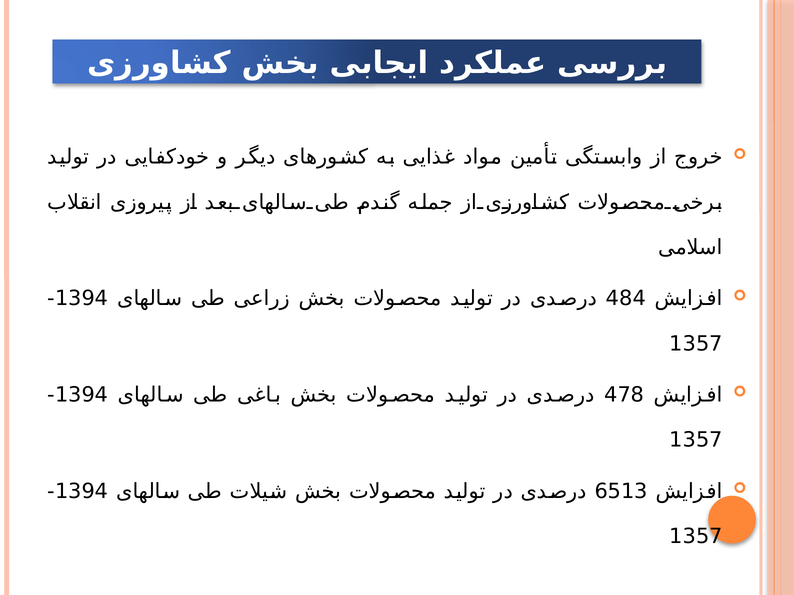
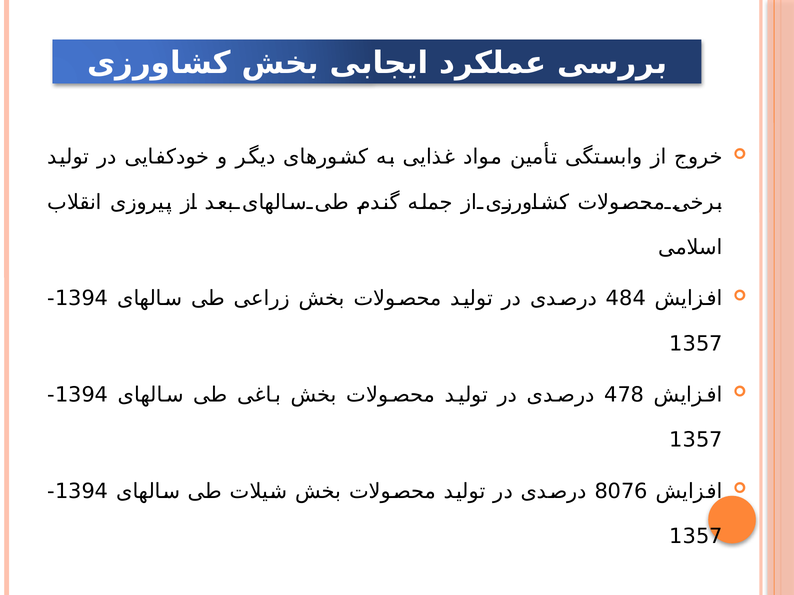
6513: 6513 -> 8076 (621, 492)
